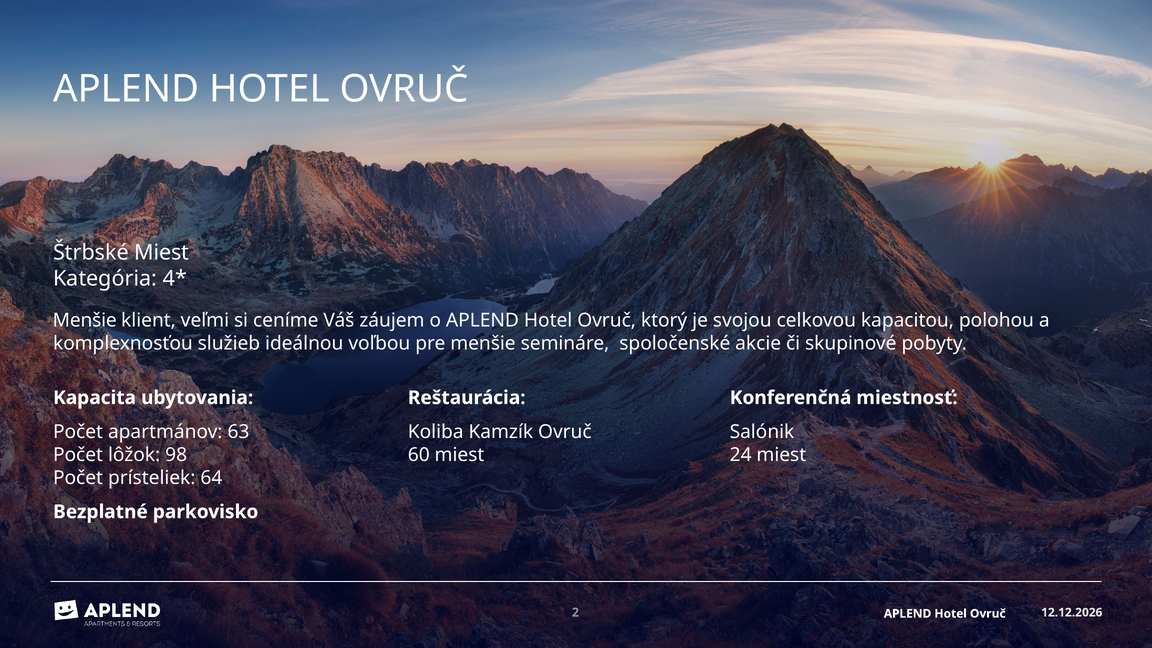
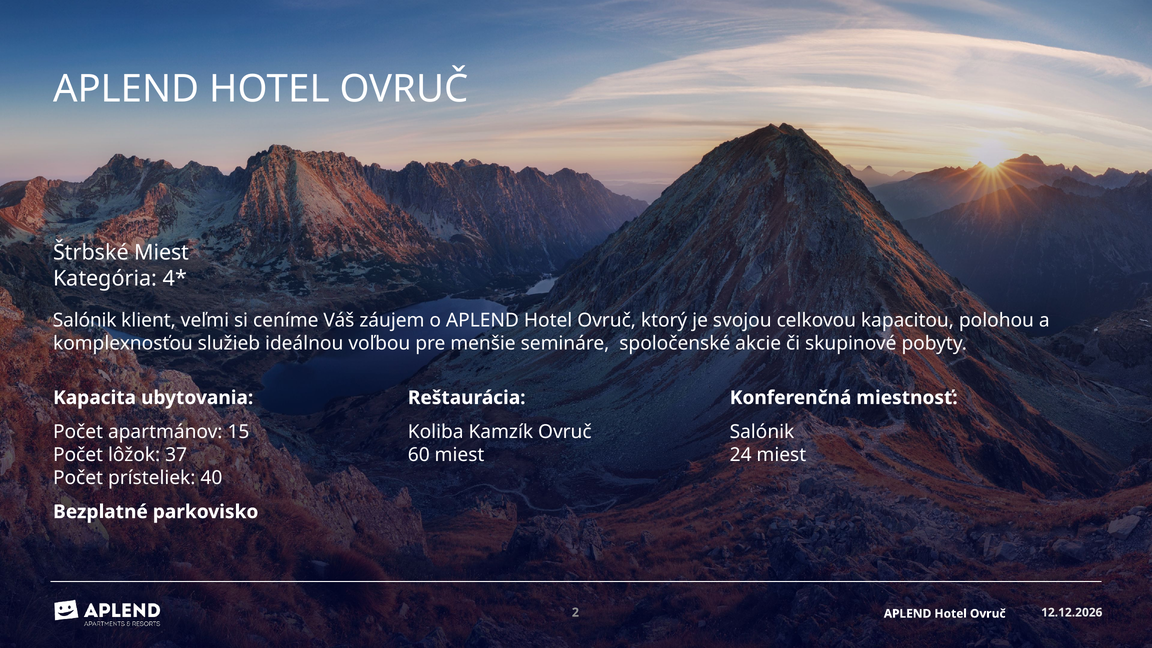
Menšie: Menšie -> Salónik (85, 320)
63: 63 -> 15 (238, 432)
98: 98 -> 37 (176, 455)
64: 64 -> 40 (211, 478)
